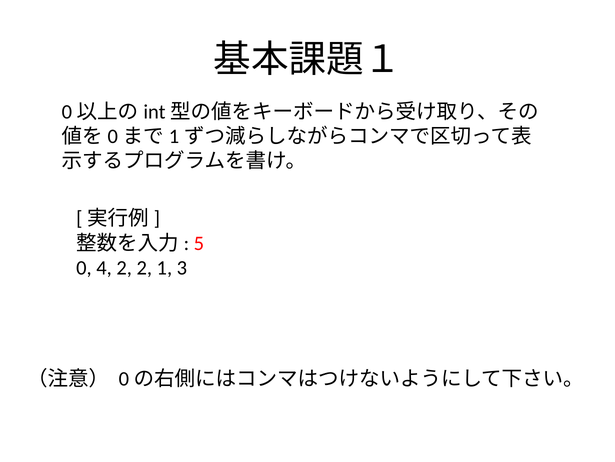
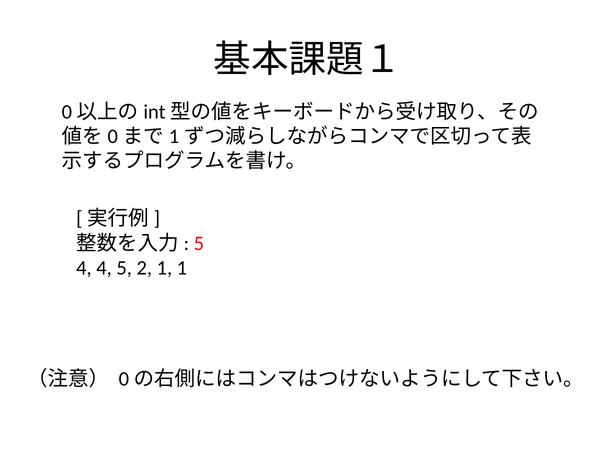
0: 0 -> 4 (84, 268)
4 2: 2 -> 5 (124, 268)
1 3: 3 -> 1 (182, 268)
